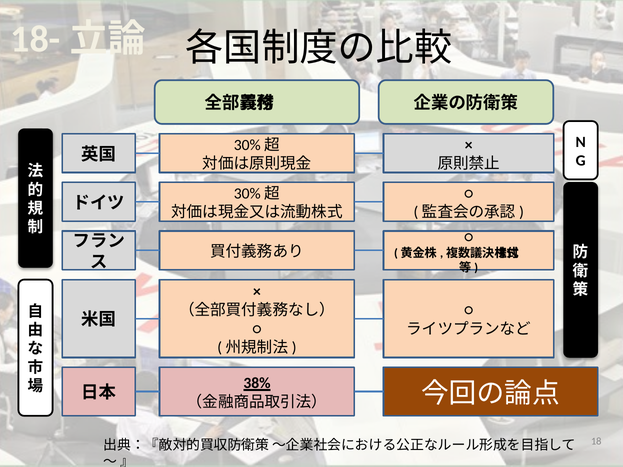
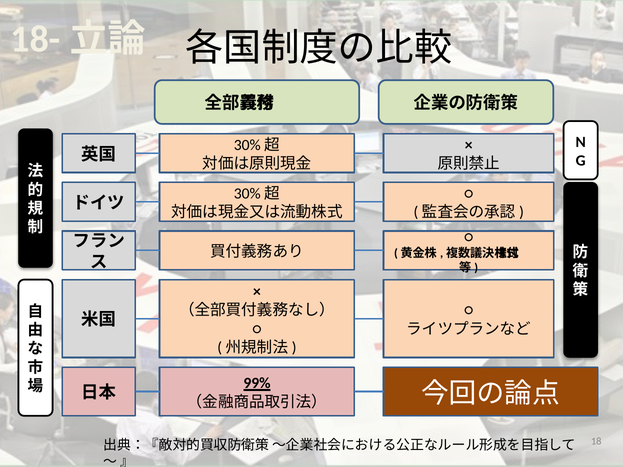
38%: 38% -> 99% (257, 383)
